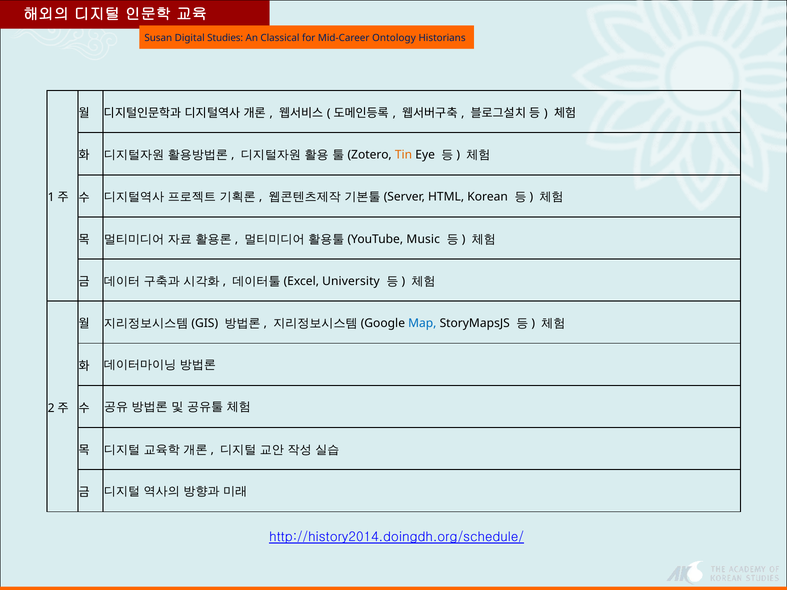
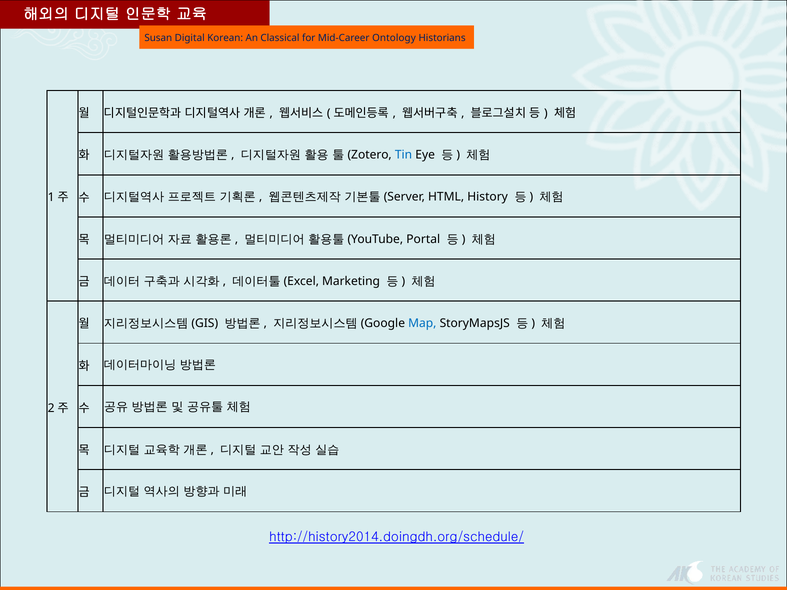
Studies: Studies -> Korean (225, 38)
Tin colour: orange -> blue (404, 155)
Korean: Korean -> History (488, 197)
Music: Music -> Portal (423, 239)
University: University -> Marketing (351, 281)
